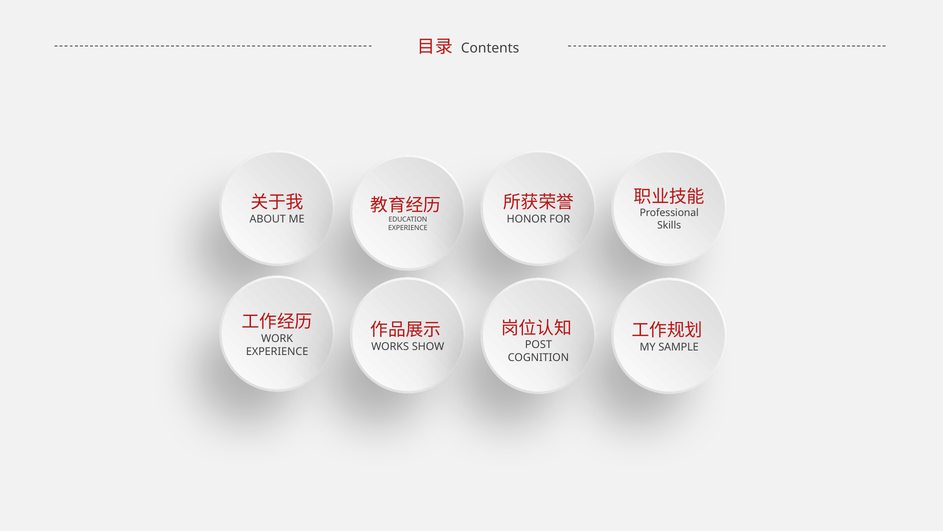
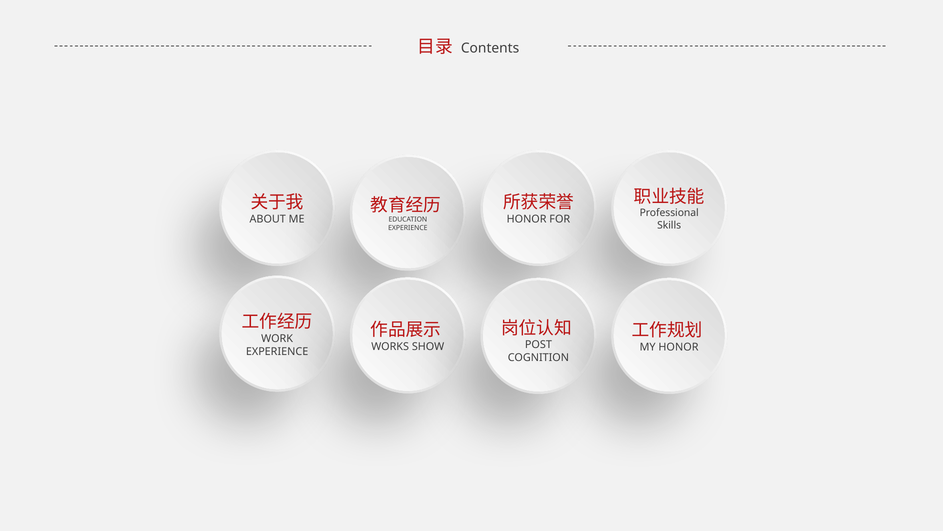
SAMPLE: SAMPLE -> HONOR (678, 347)
